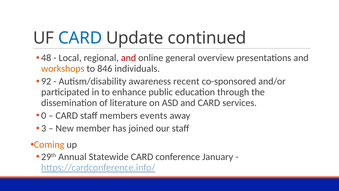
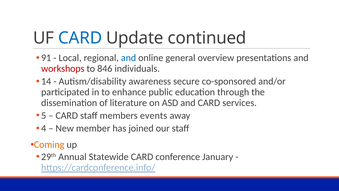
48: 48 -> 91 (46, 58)
and colour: red -> blue (129, 58)
workshops colour: orange -> red (63, 69)
92: 92 -> 14 (46, 81)
recent: recent -> secure (186, 81)
0: 0 -> 5 (44, 115)
3: 3 -> 4 (44, 128)
